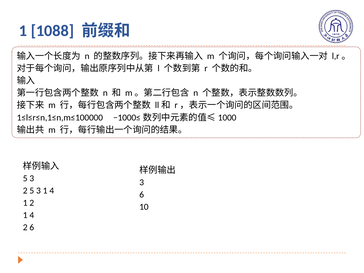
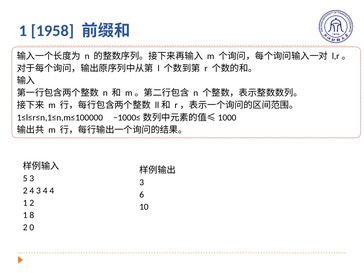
1088: 1088 -> 1958 (52, 31)
2 5: 5 -> 4 (32, 191)
3 1: 1 -> 4 (45, 191)
4: 4 -> 8 (32, 215)
2 6: 6 -> 0 (32, 227)
